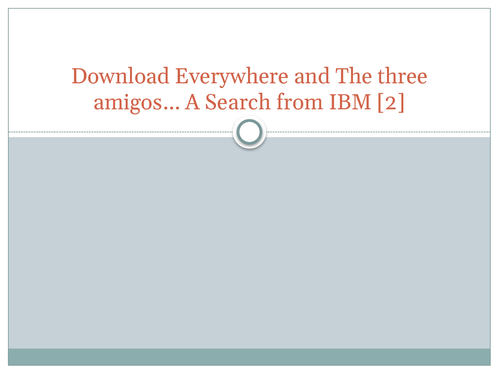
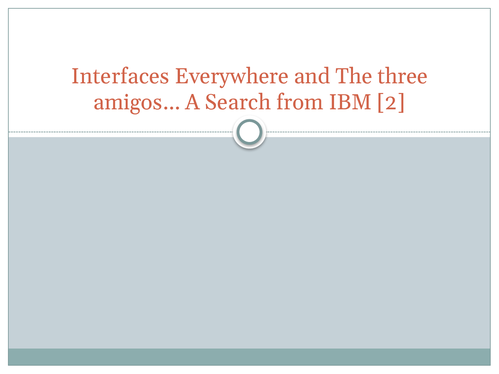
Download: Download -> Interfaces (120, 76)
